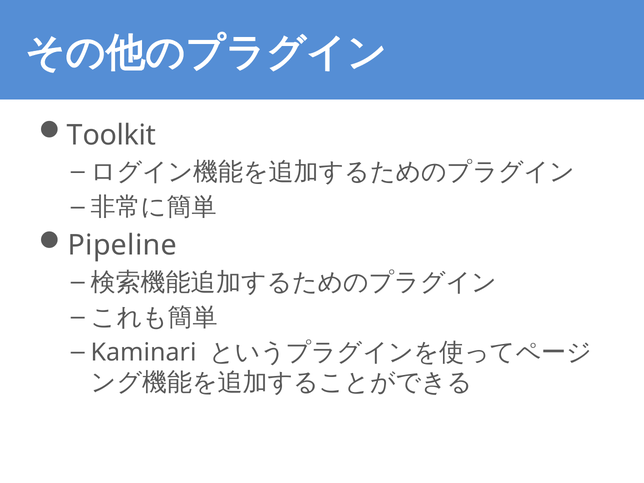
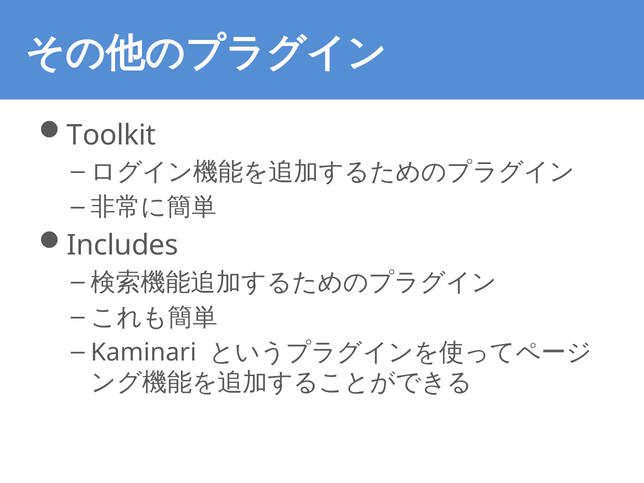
Pipeline: Pipeline -> Includes (123, 245)
